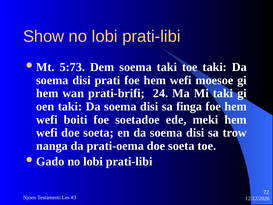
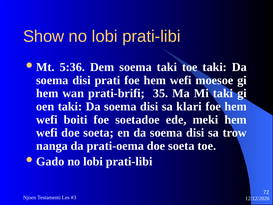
5:73: 5:73 -> 5:36 (72, 67)
24: 24 -> 35 (161, 93)
finga: finga -> klari (189, 106)
